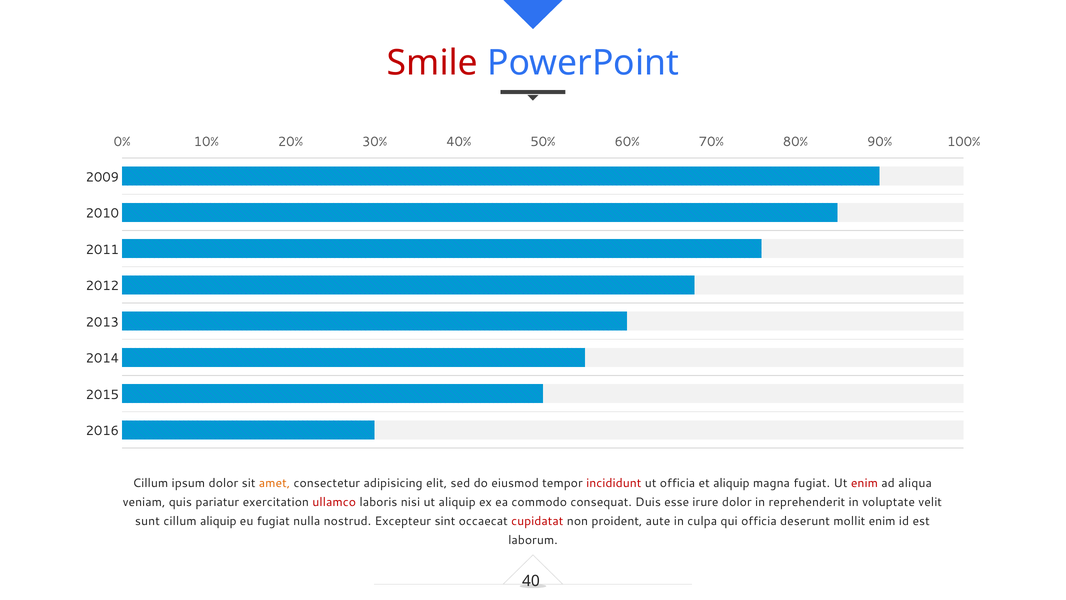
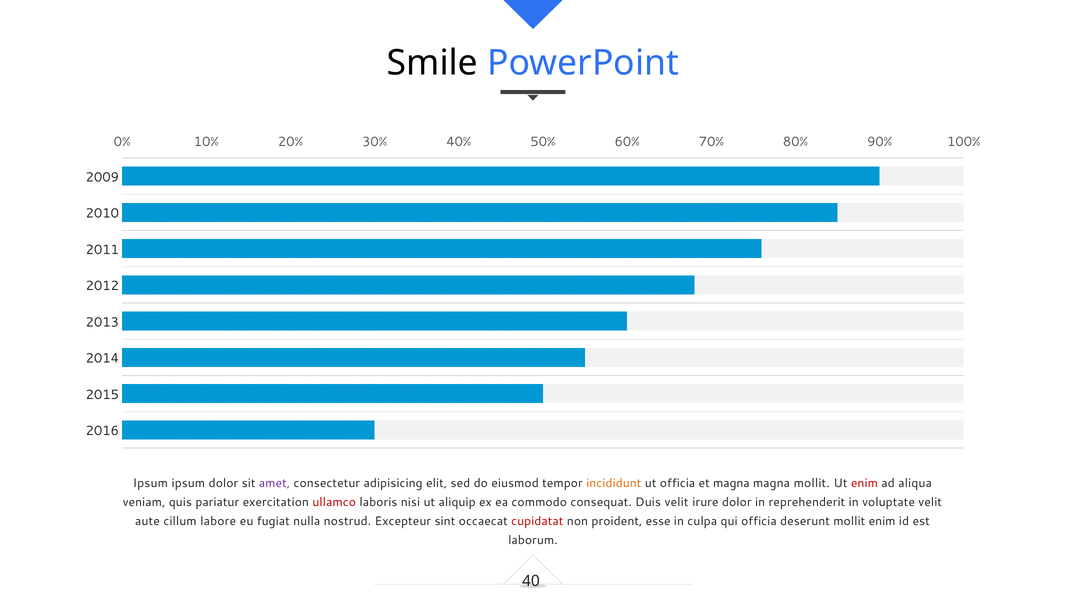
Smile colour: red -> black (432, 63)
Cillum: Cillum -> Ipsum (150, 483)
amet colour: orange -> purple (275, 483)
incididunt colour: red -> orange (614, 483)
et aliquip: aliquip -> magna (731, 483)
magna fugiat: fugiat -> mollit (812, 483)
Duis esse: esse -> velit (677, 502)
sunt: sunt -> aute (147, 521)
cillum aliquip: aliquip -> labore (218, 521)
aute: aute -> esse (658, 521)
